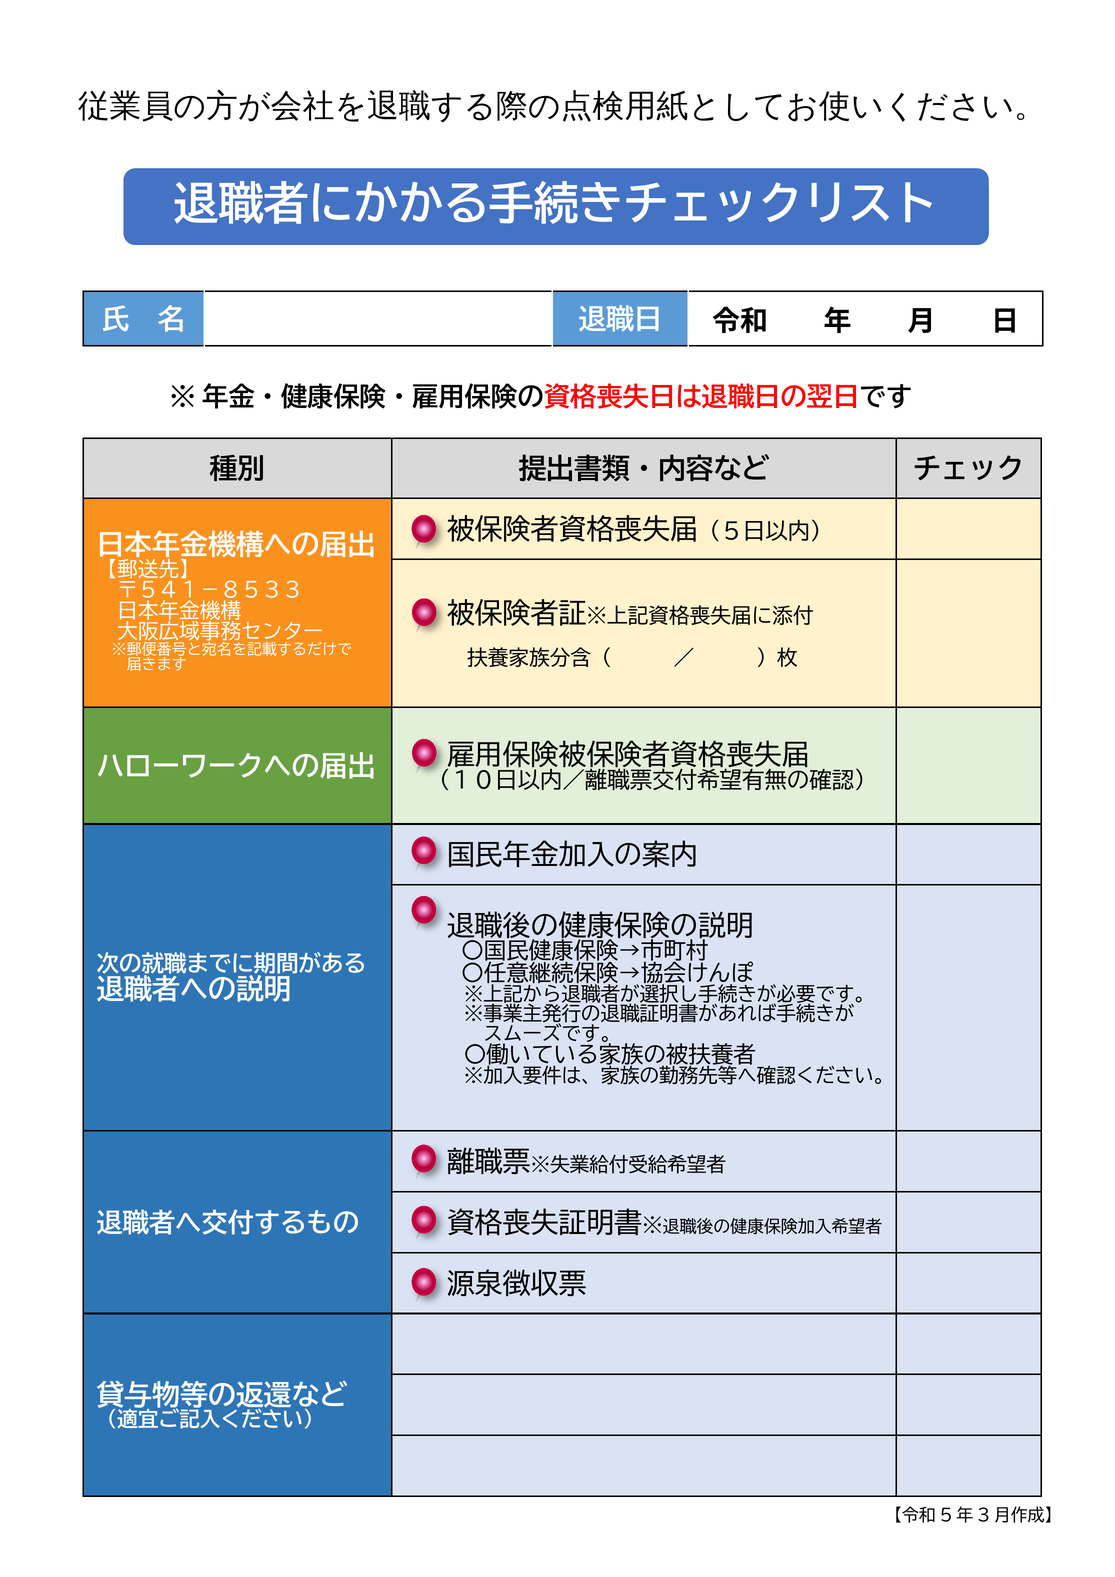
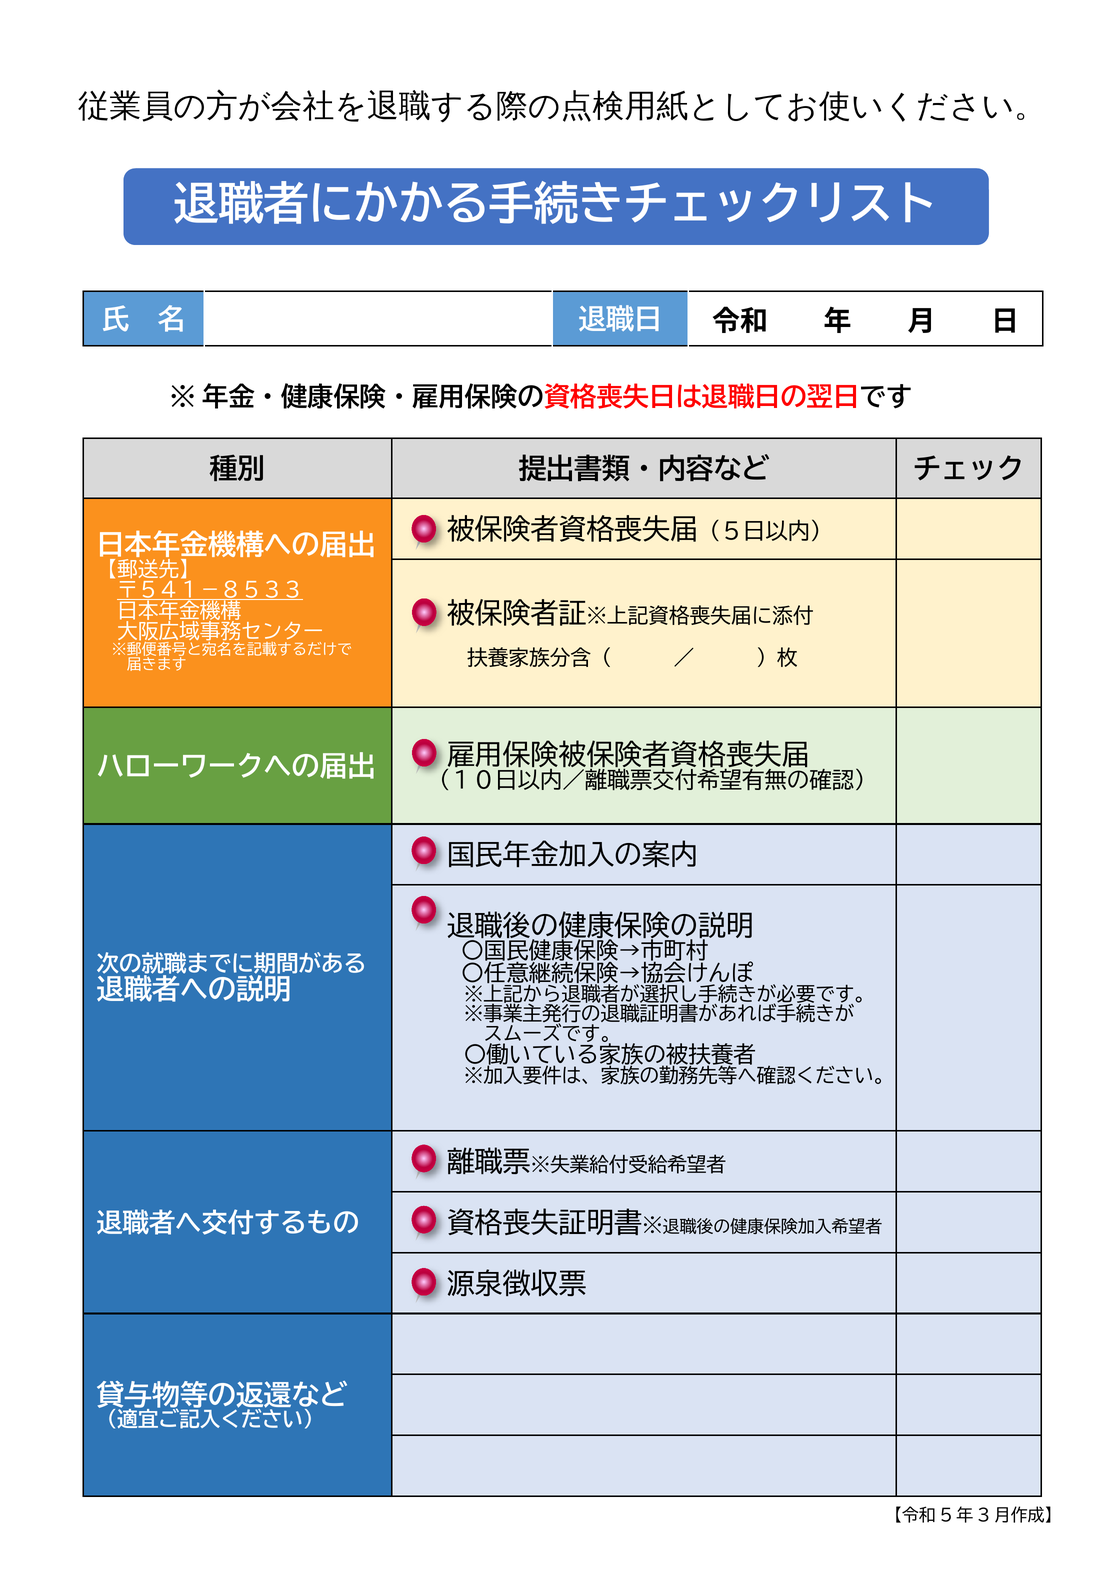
〒５４１－８５３３ underline: none -> present (210, 590)
